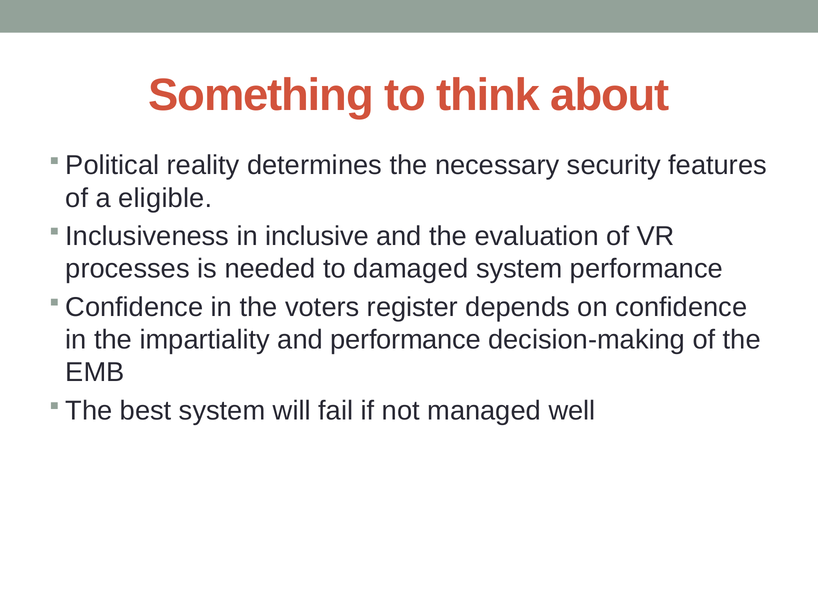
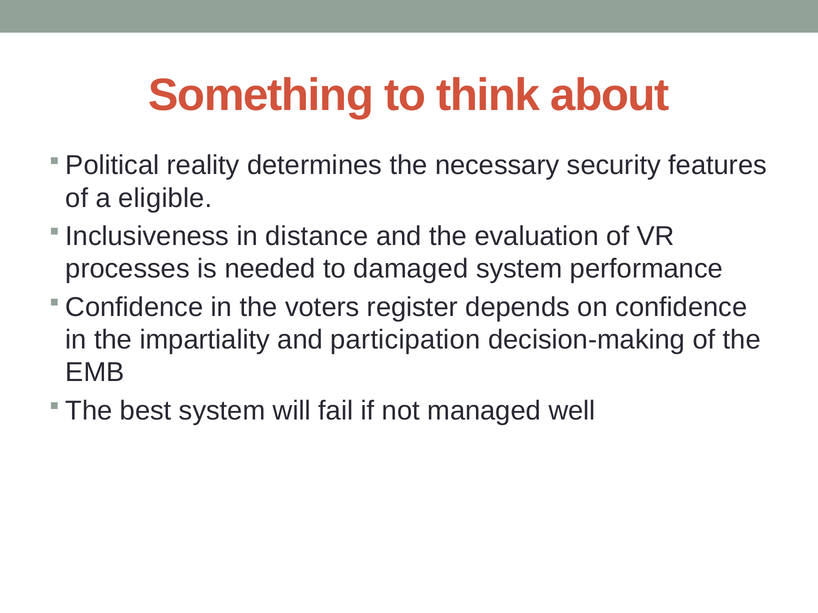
inclusive: inclusive -> distance (317, 236)
and performance: performance -> participation (405, 340)
